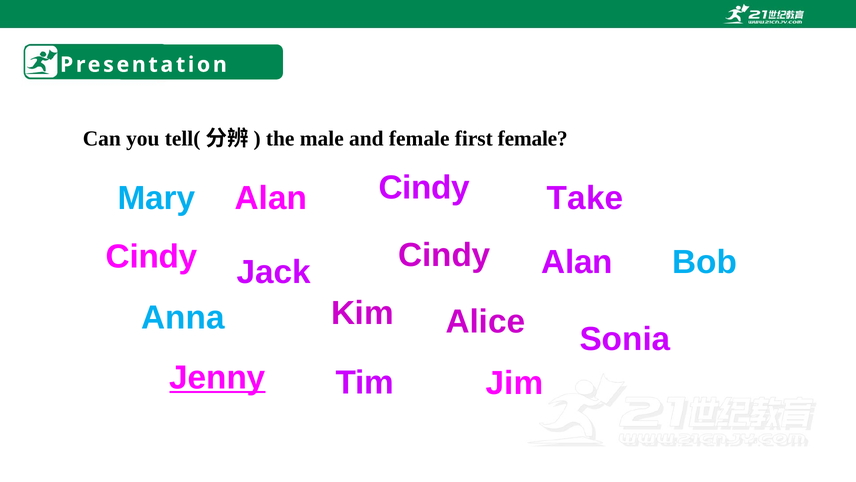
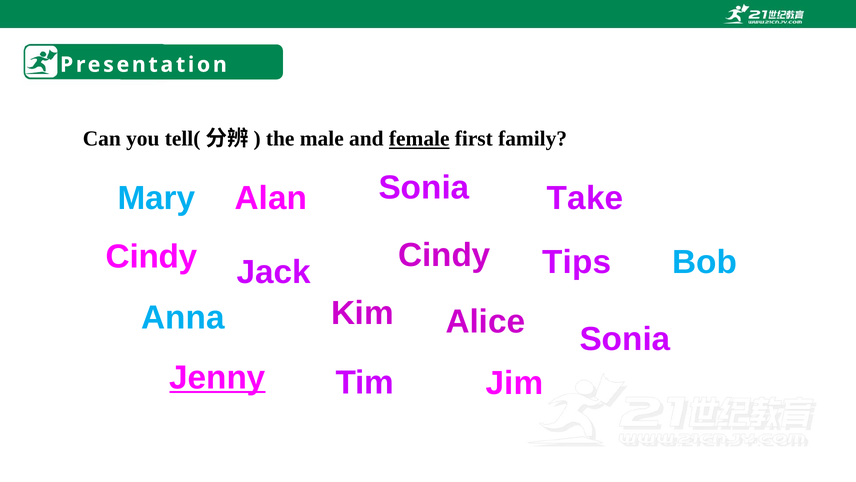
female underline: none -> present (419, 139)
first female: female -> family (533, 139)
Cindy: Cindy -> Sonia (424, 188)
Alan: Alan -> Tips (577, 262)
